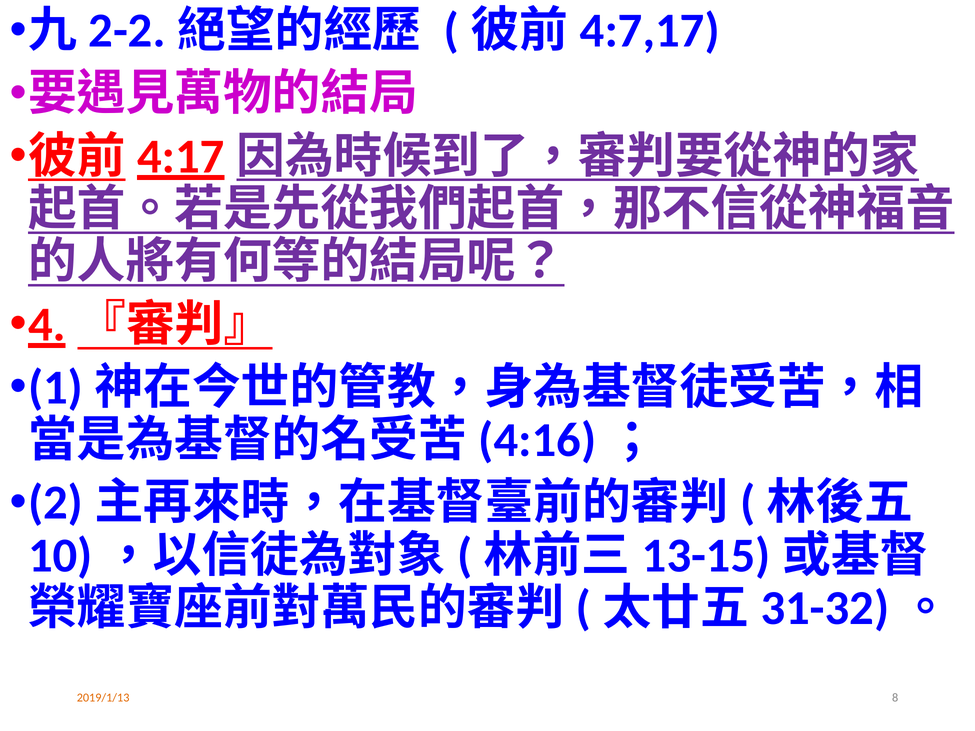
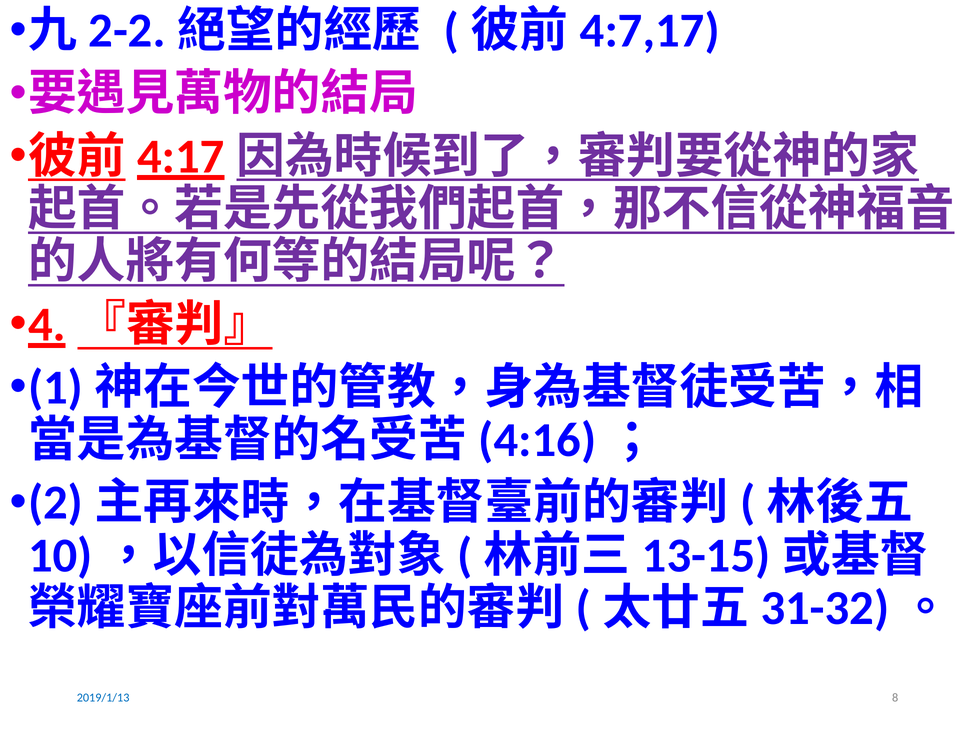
2019/1/13 colour: orange -> blue (103, 698)
